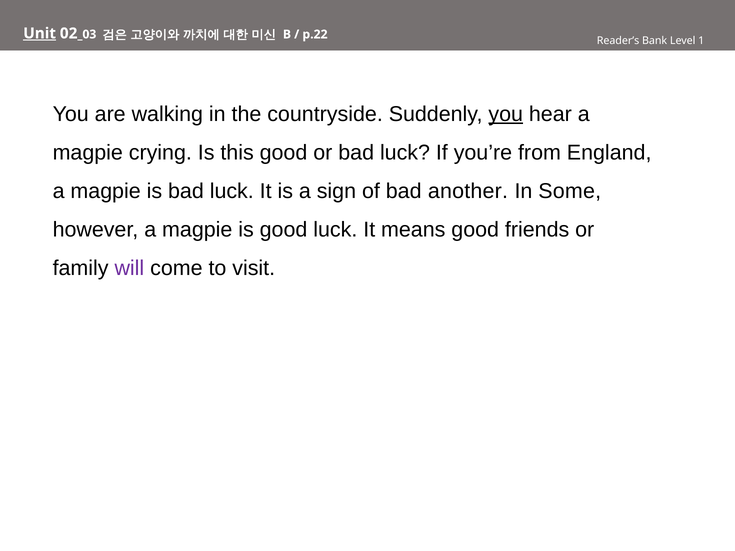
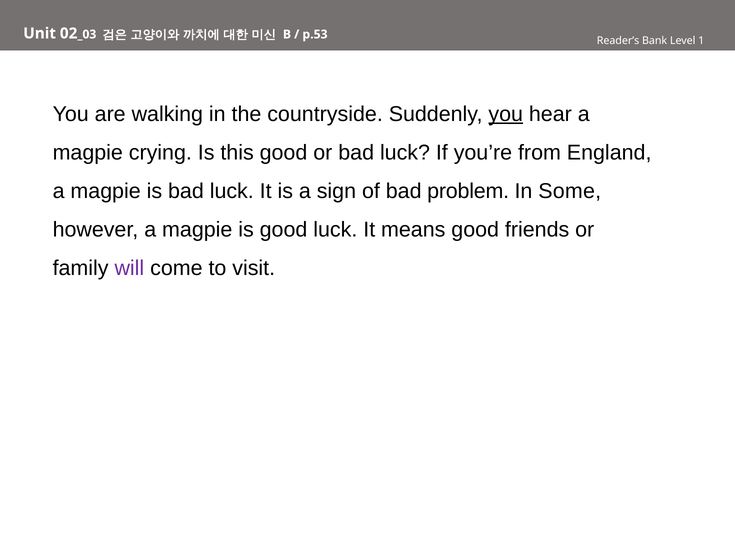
Unit underline: present -> none (40, 33)
p.22: p.22 -> p.53 (315, 34)
another: another -> problem (468, 191)
